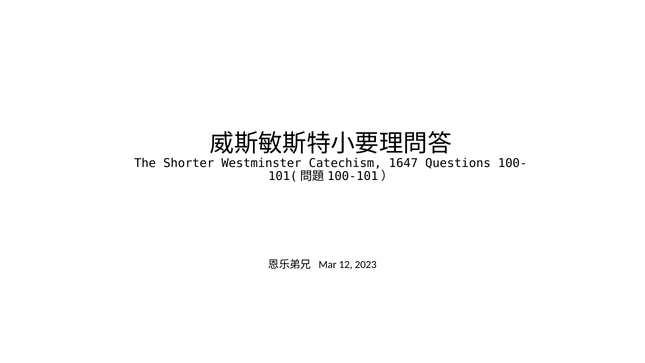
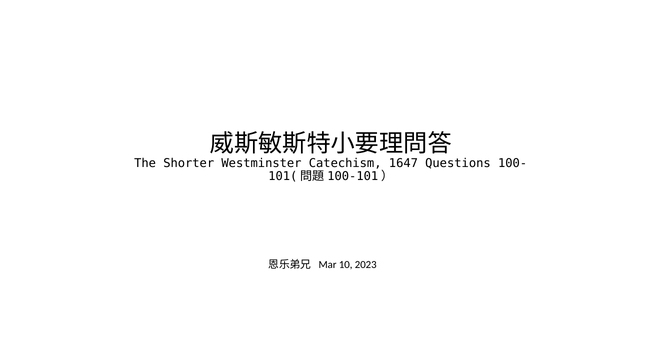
12: 12 -> 10 (346, 265)
